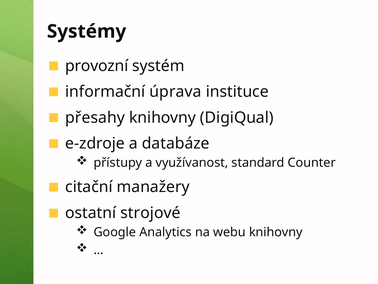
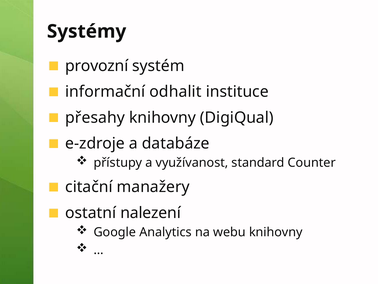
úprava: úprava -> odhalit (175, 92)
strojové: strojové -> nalezení (151, 213)
